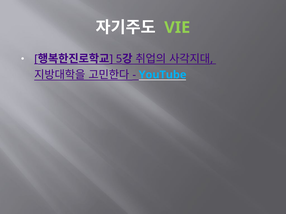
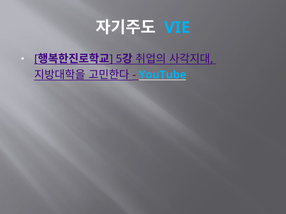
VIE colour: light green -> light blue (177, 28)
